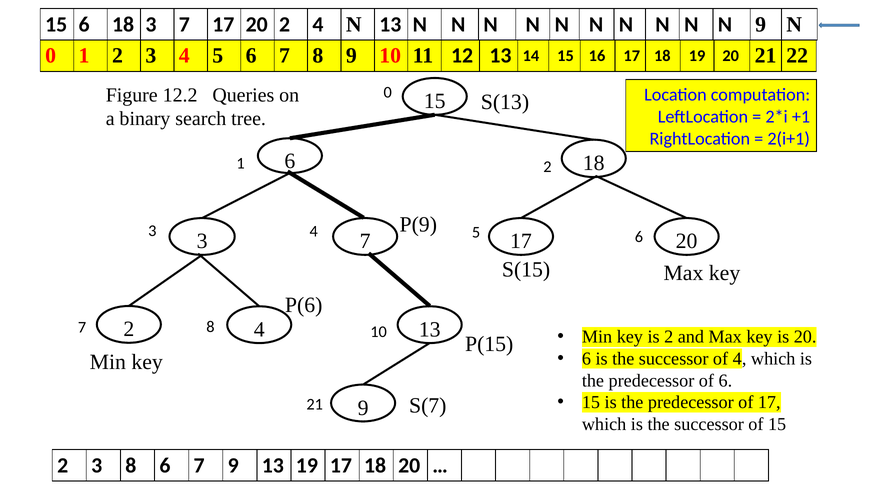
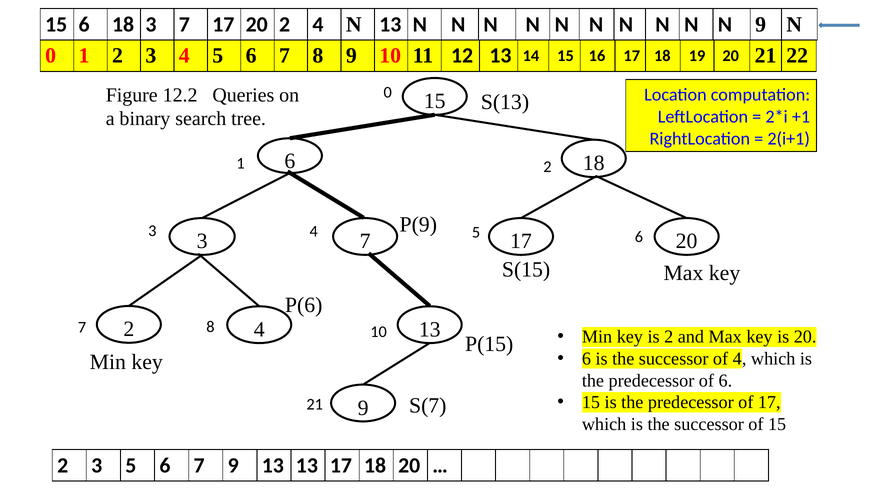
3 8: 8 -> 5 (131, 465)
13 19: 19 -> 13 (307, 465)
